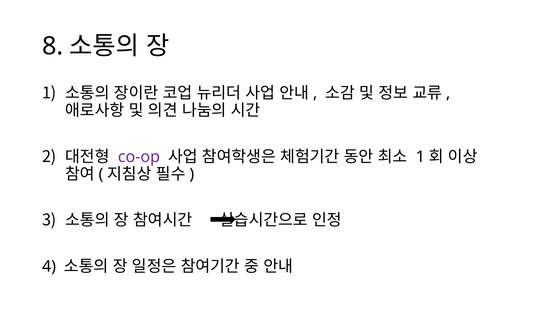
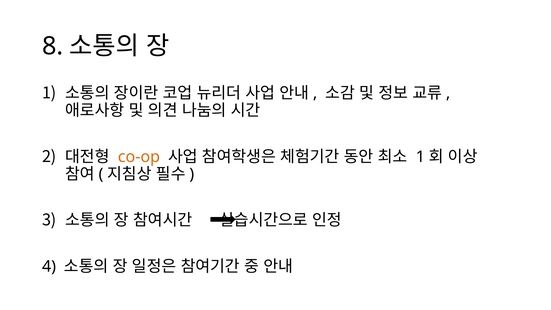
co-op colour: purple -> orange (139, 157)
